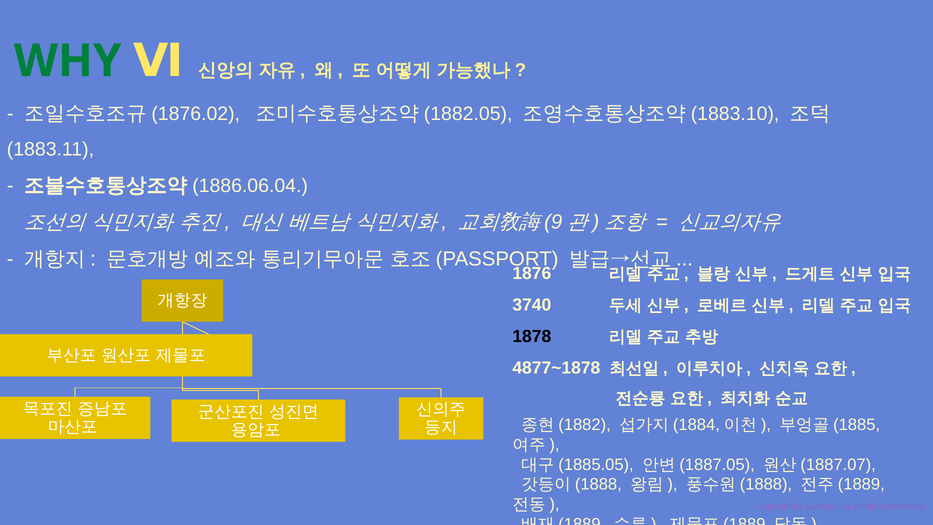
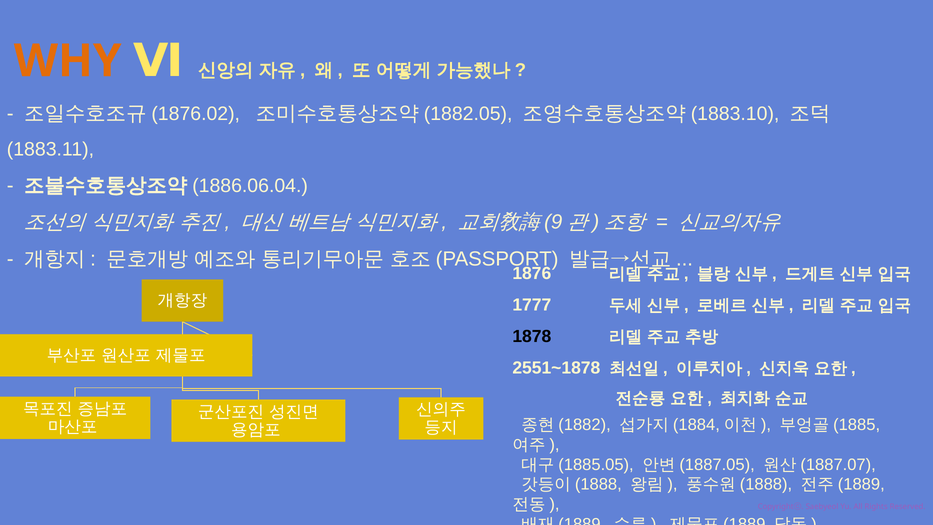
WHY colour: green -> orange (68, 61)
3740: 3740 -> 1777 (532, 305)
4877~1878: 4877~1878 -> 2551~1878 (556, 368)
